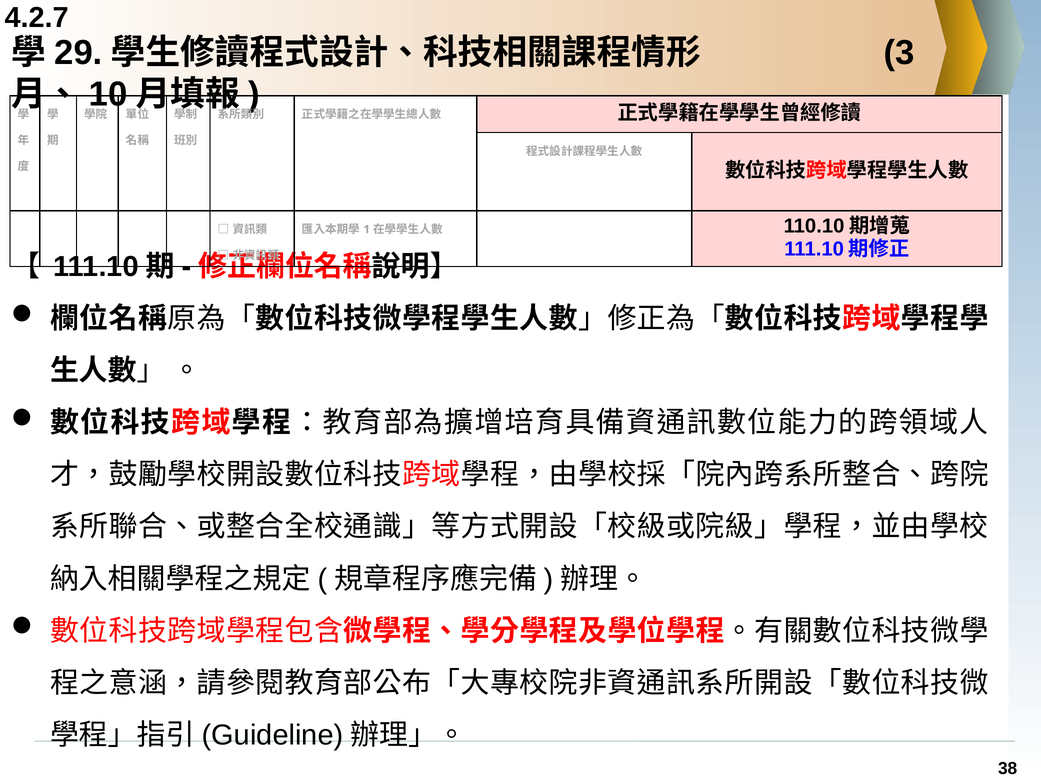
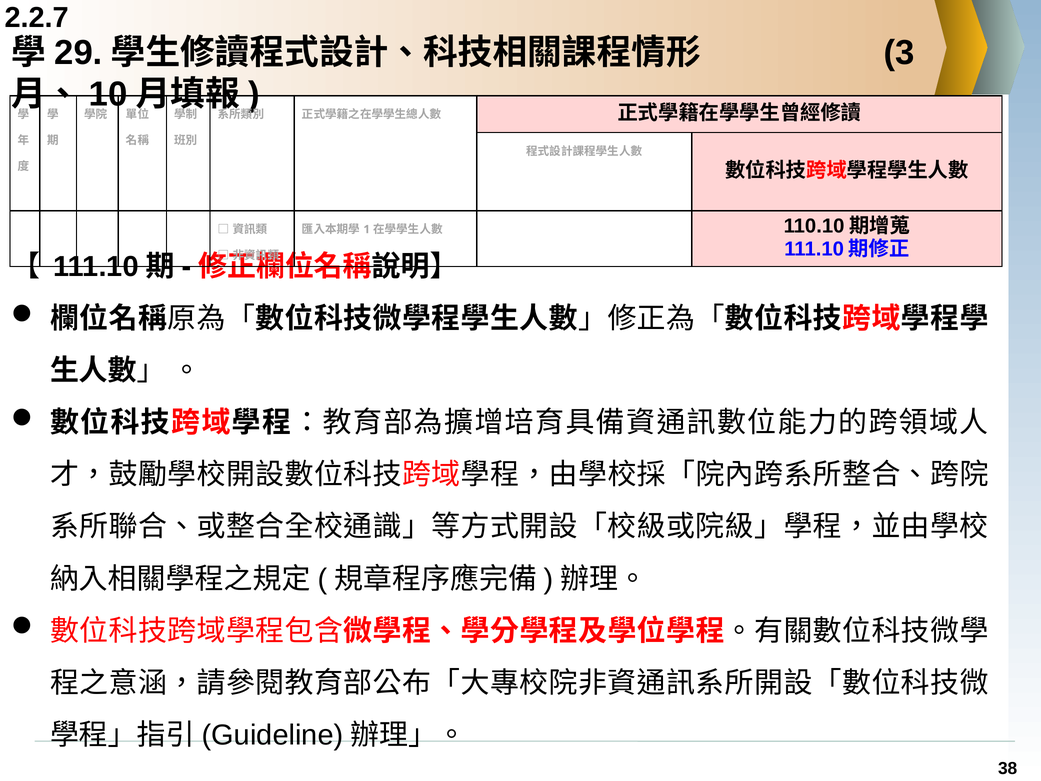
4.2.7: 4.2.7 -> 2.2.7 (37, 18)
